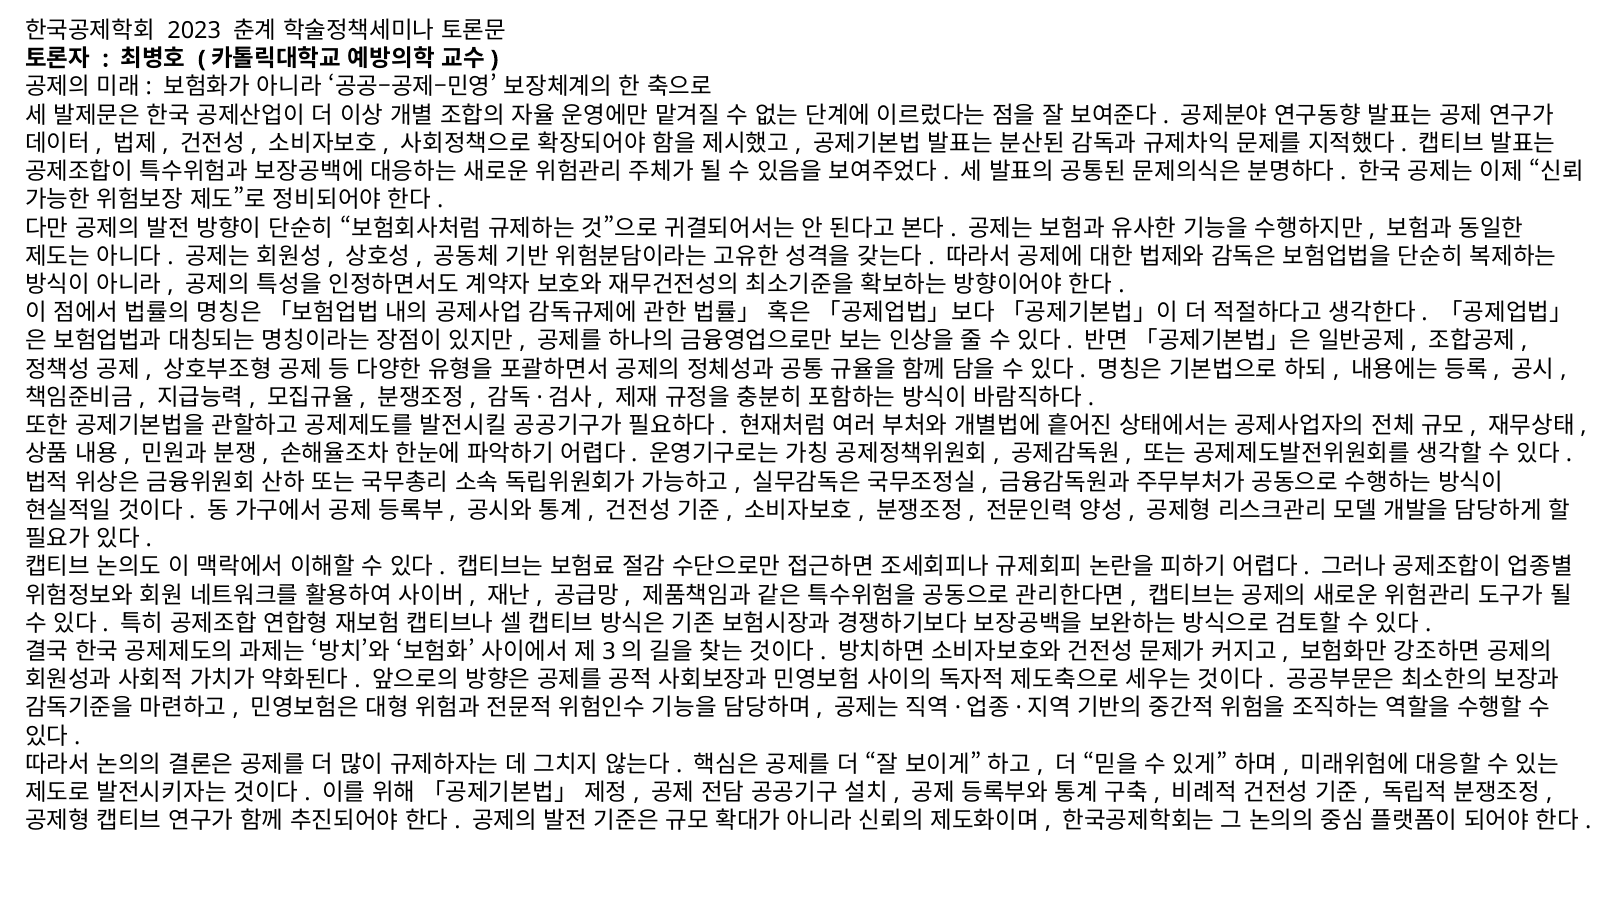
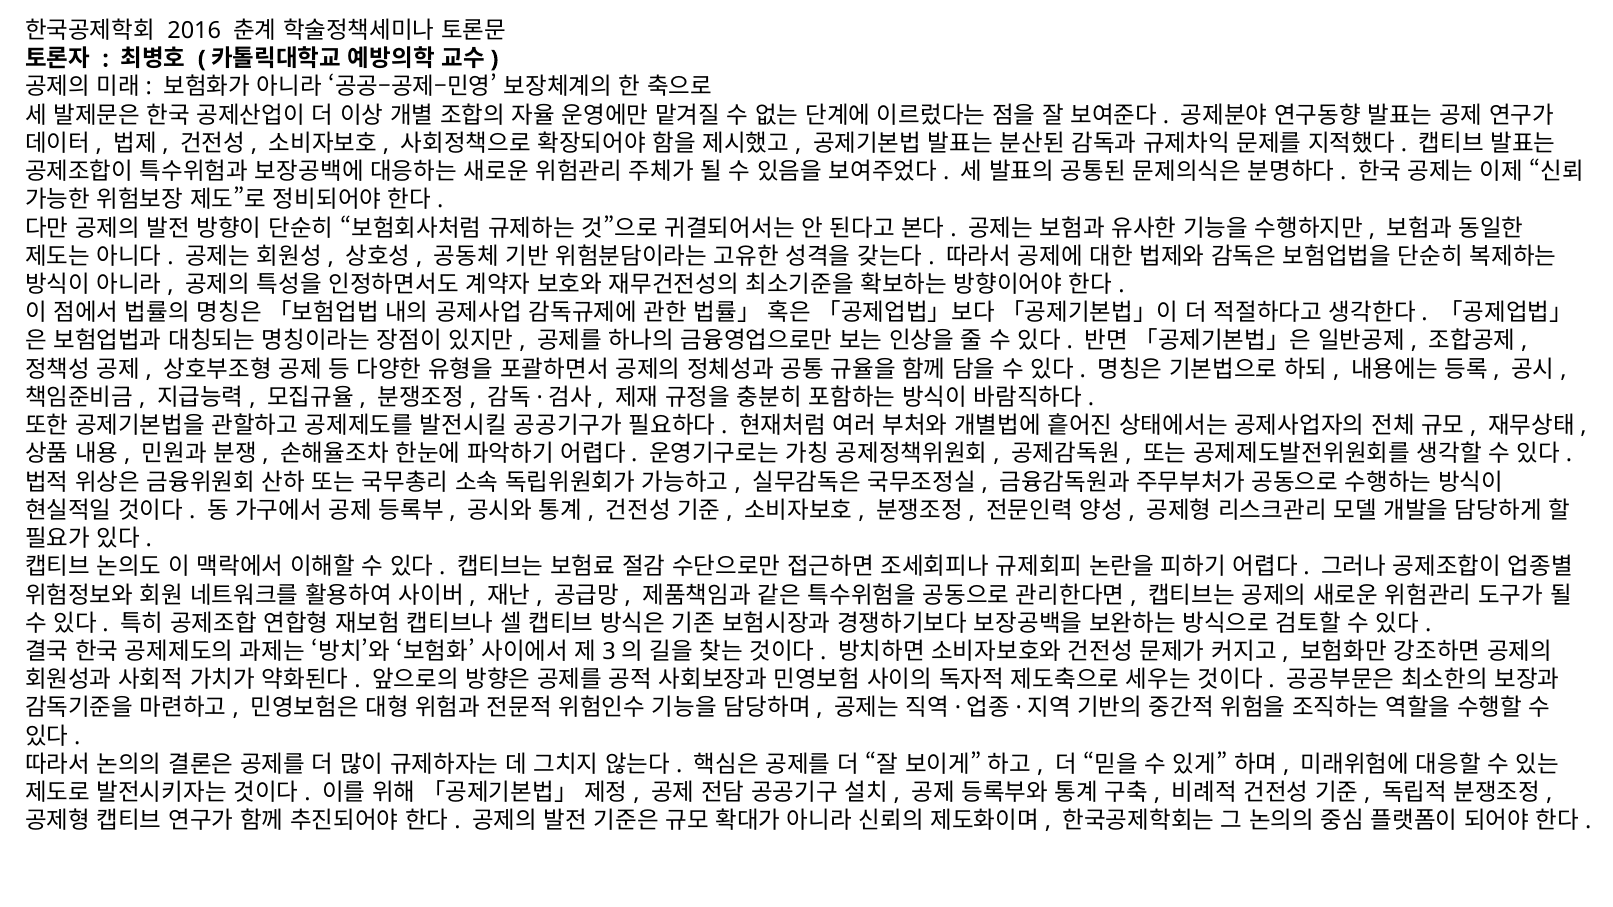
2023: 2023 -> 2016 (194, 31)
